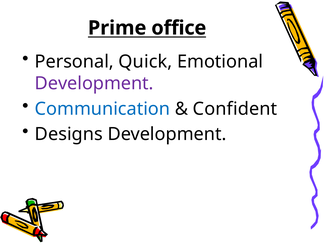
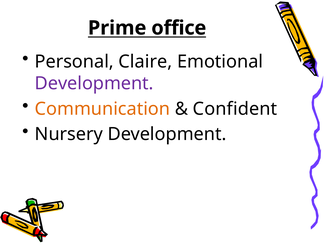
Quick: Quick -> Claire (145, 62)
Communication colour: blue -> orange (102, 109)
Designs: Designs -> Nursery (69, 134)
